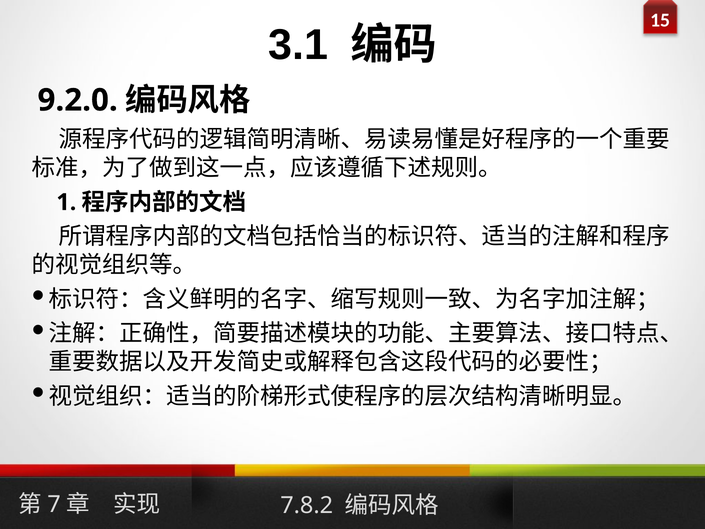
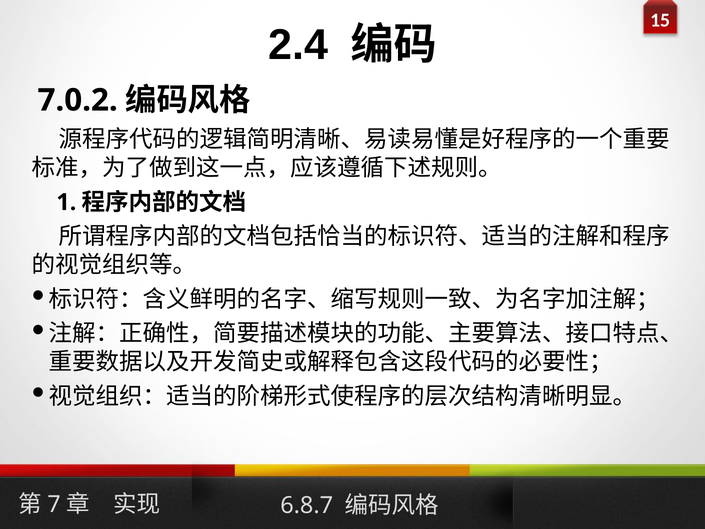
3.1: 3.1 -> 2.4 (298, 45)
9.2.0: 9.2.0 -> 7.0.2 (78, 100)
7.8.2: 7.8.2 -> 6.8.7 (307, 505)
